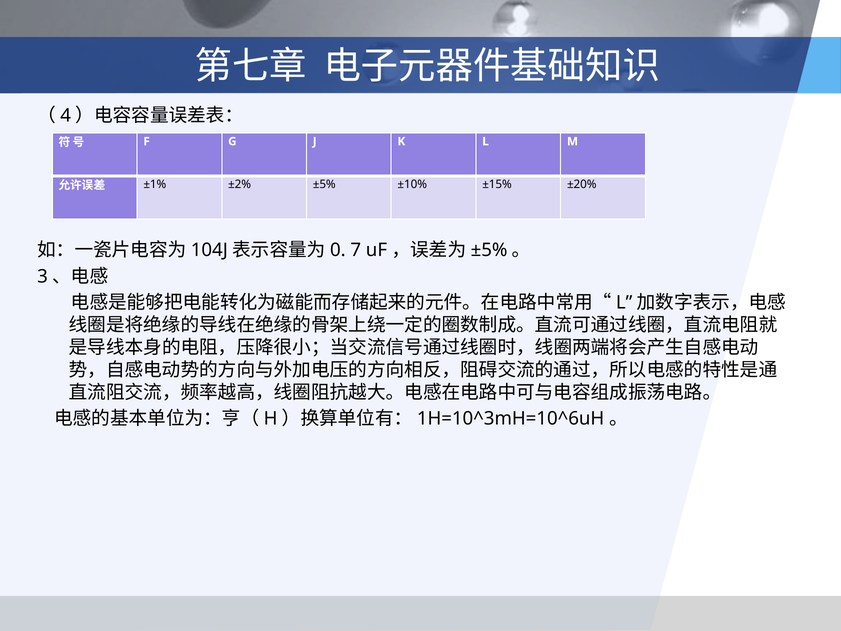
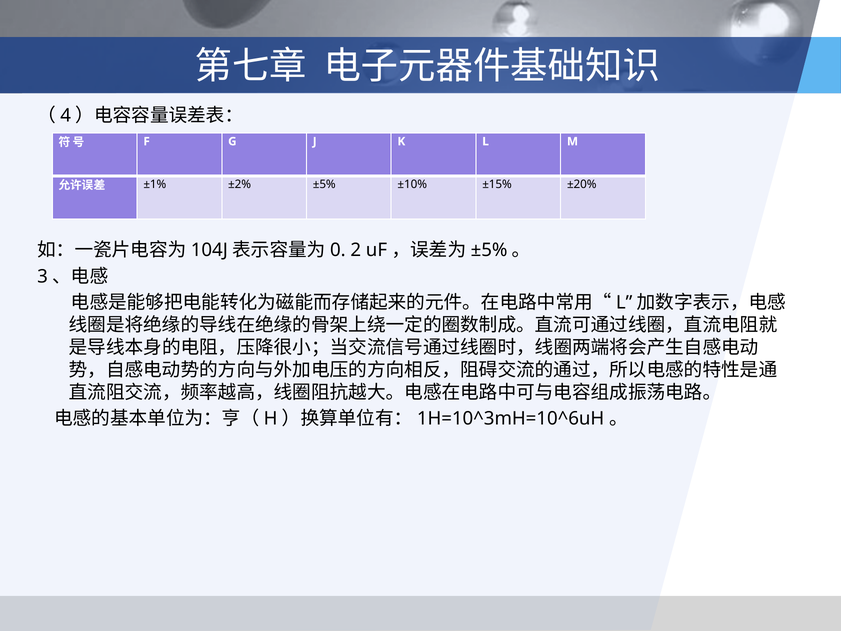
7: 7 -> 2 (356, 250)
